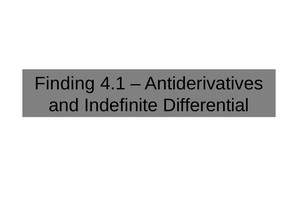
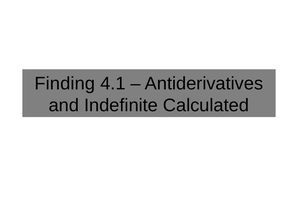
Differential: Differential -> Calculated (206, 106)
